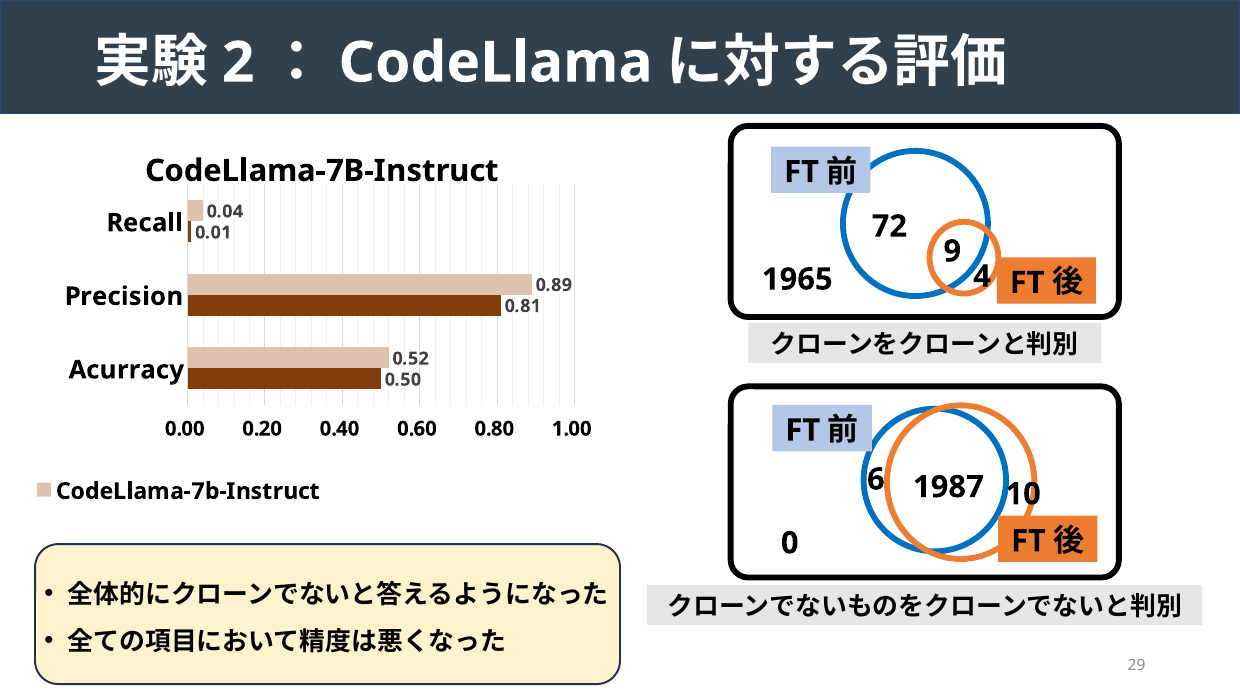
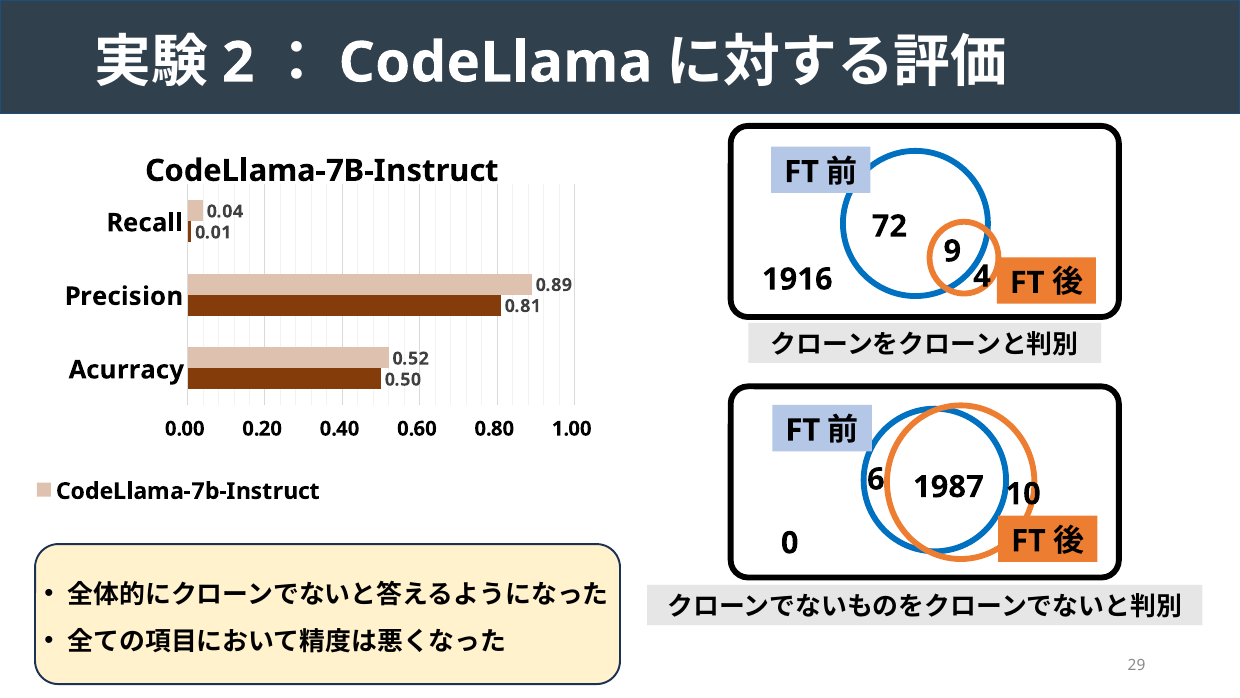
1965: 1965 -> 1916 (797, 279)
